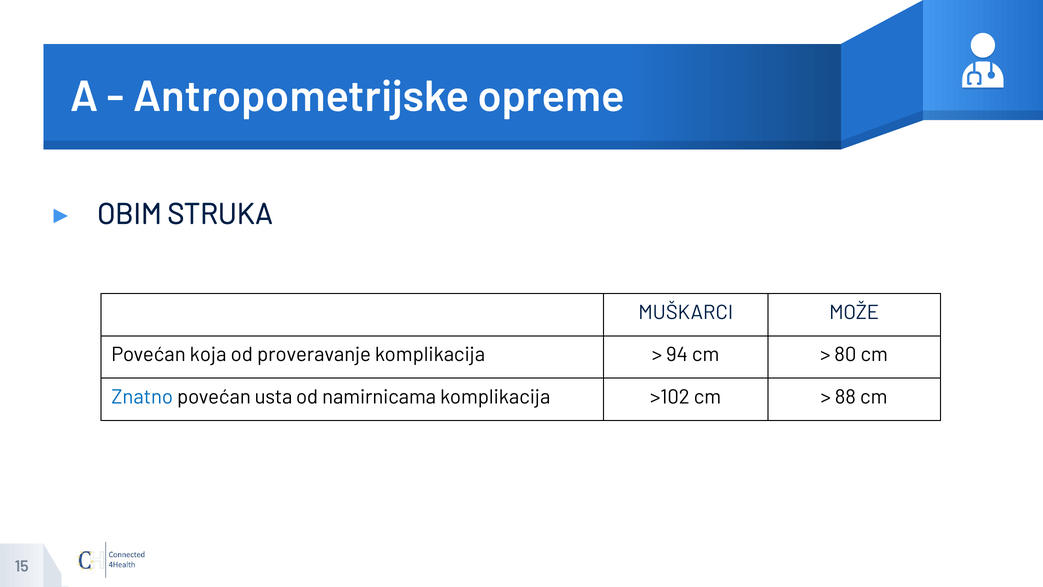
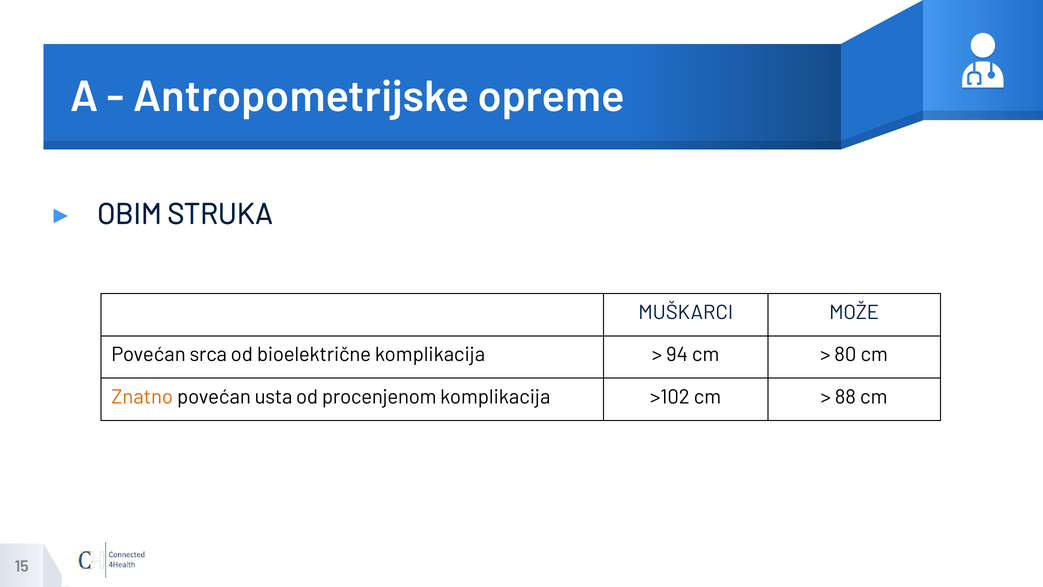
koja: koja -> srca (208, 354)
proveravanje: proveravanje -> bioelektrične (314, 354)
Znatno colour: blue -> orange (142, 397)
namirnicama: namirnicama -> procenjenom (379, 397)
